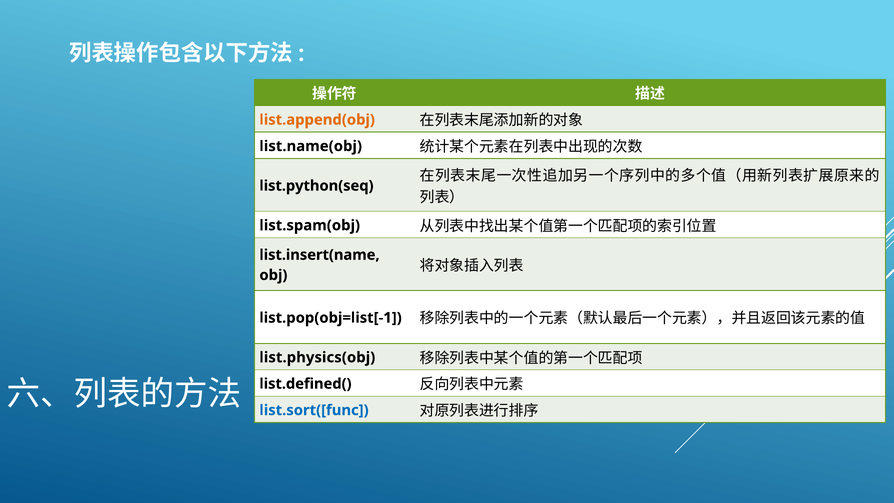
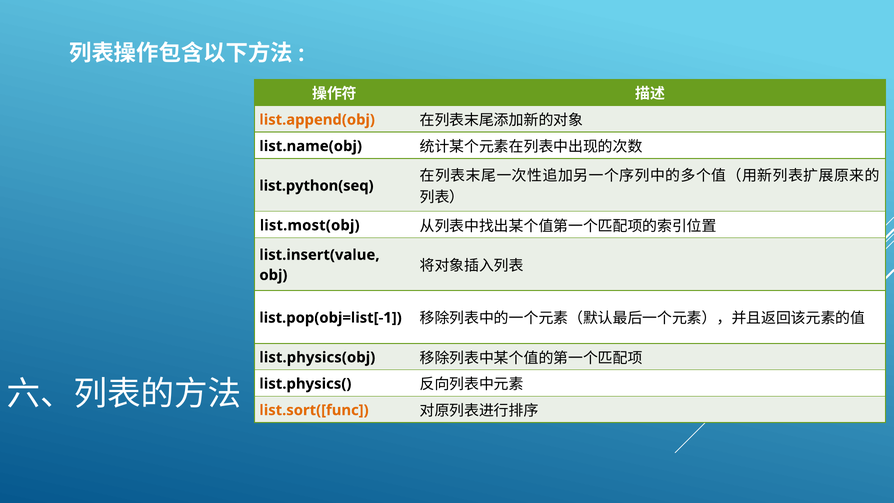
list.spam(obj: list.spam(obj -> list.most(obj (310, 225)
list.insert(name: list.insert(name -> list.insert(value (319, 255)
list.defined(: list.defined( -> list.physics( (305, 384)
list.sort([func colour: blue -> orange (314, 410)
